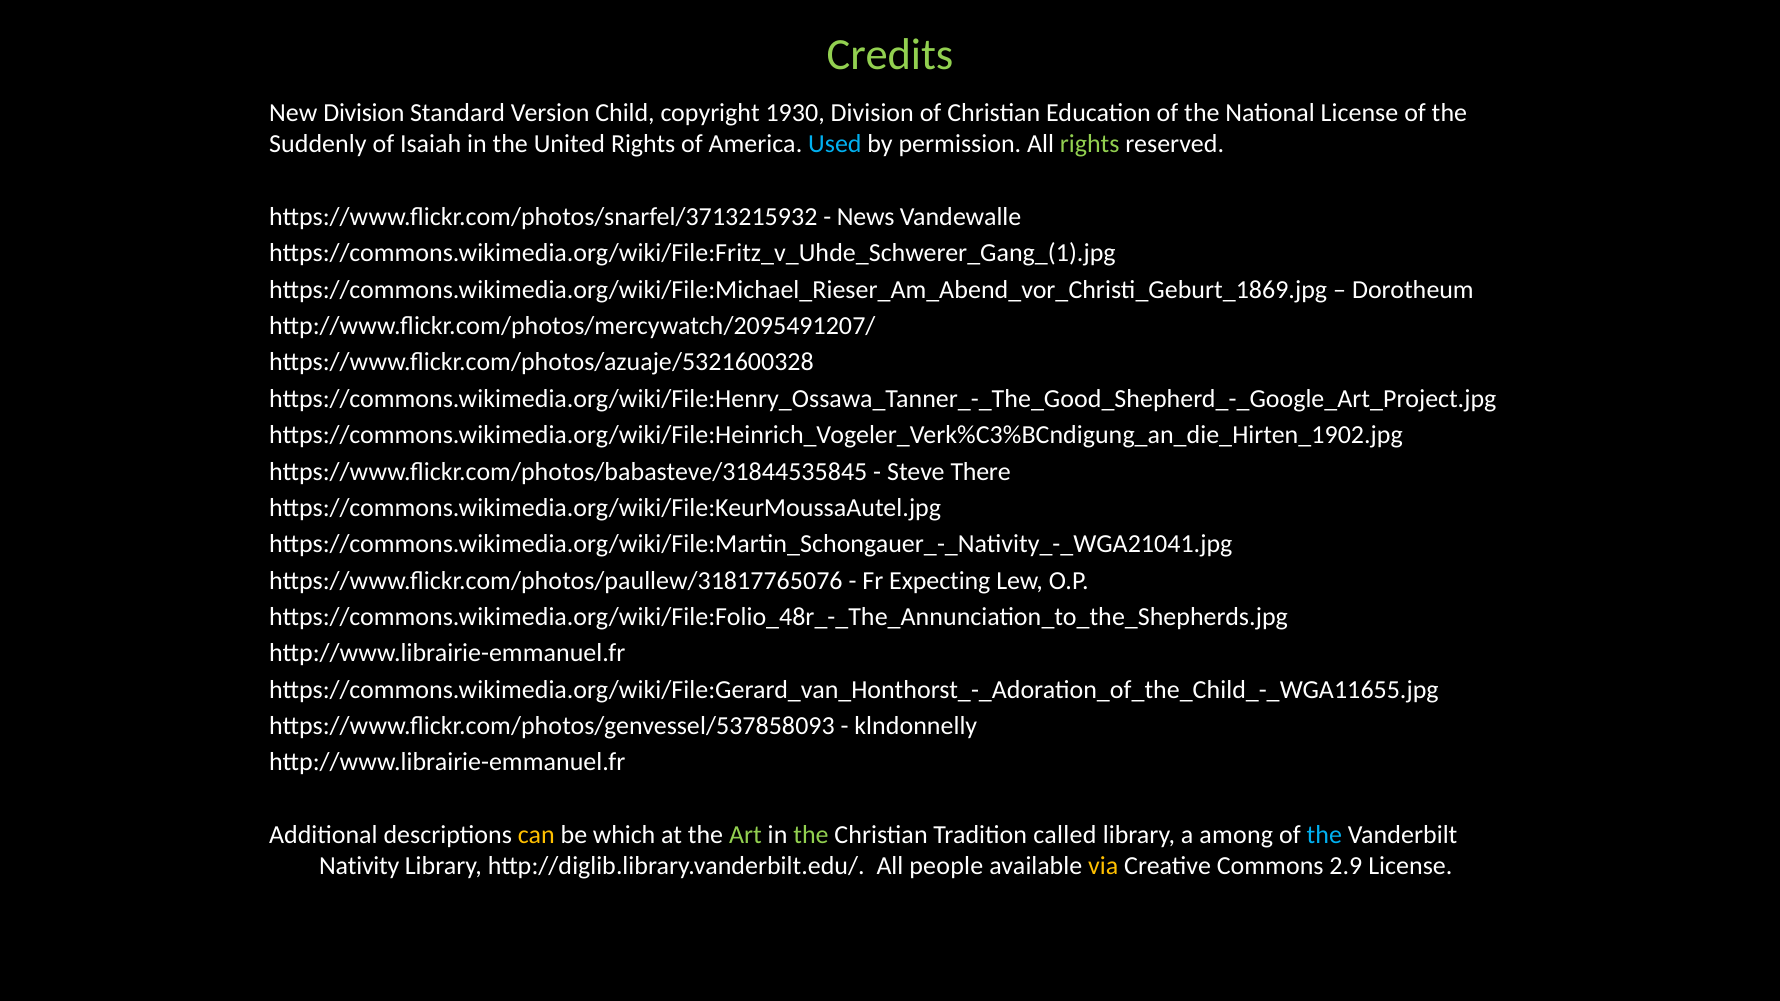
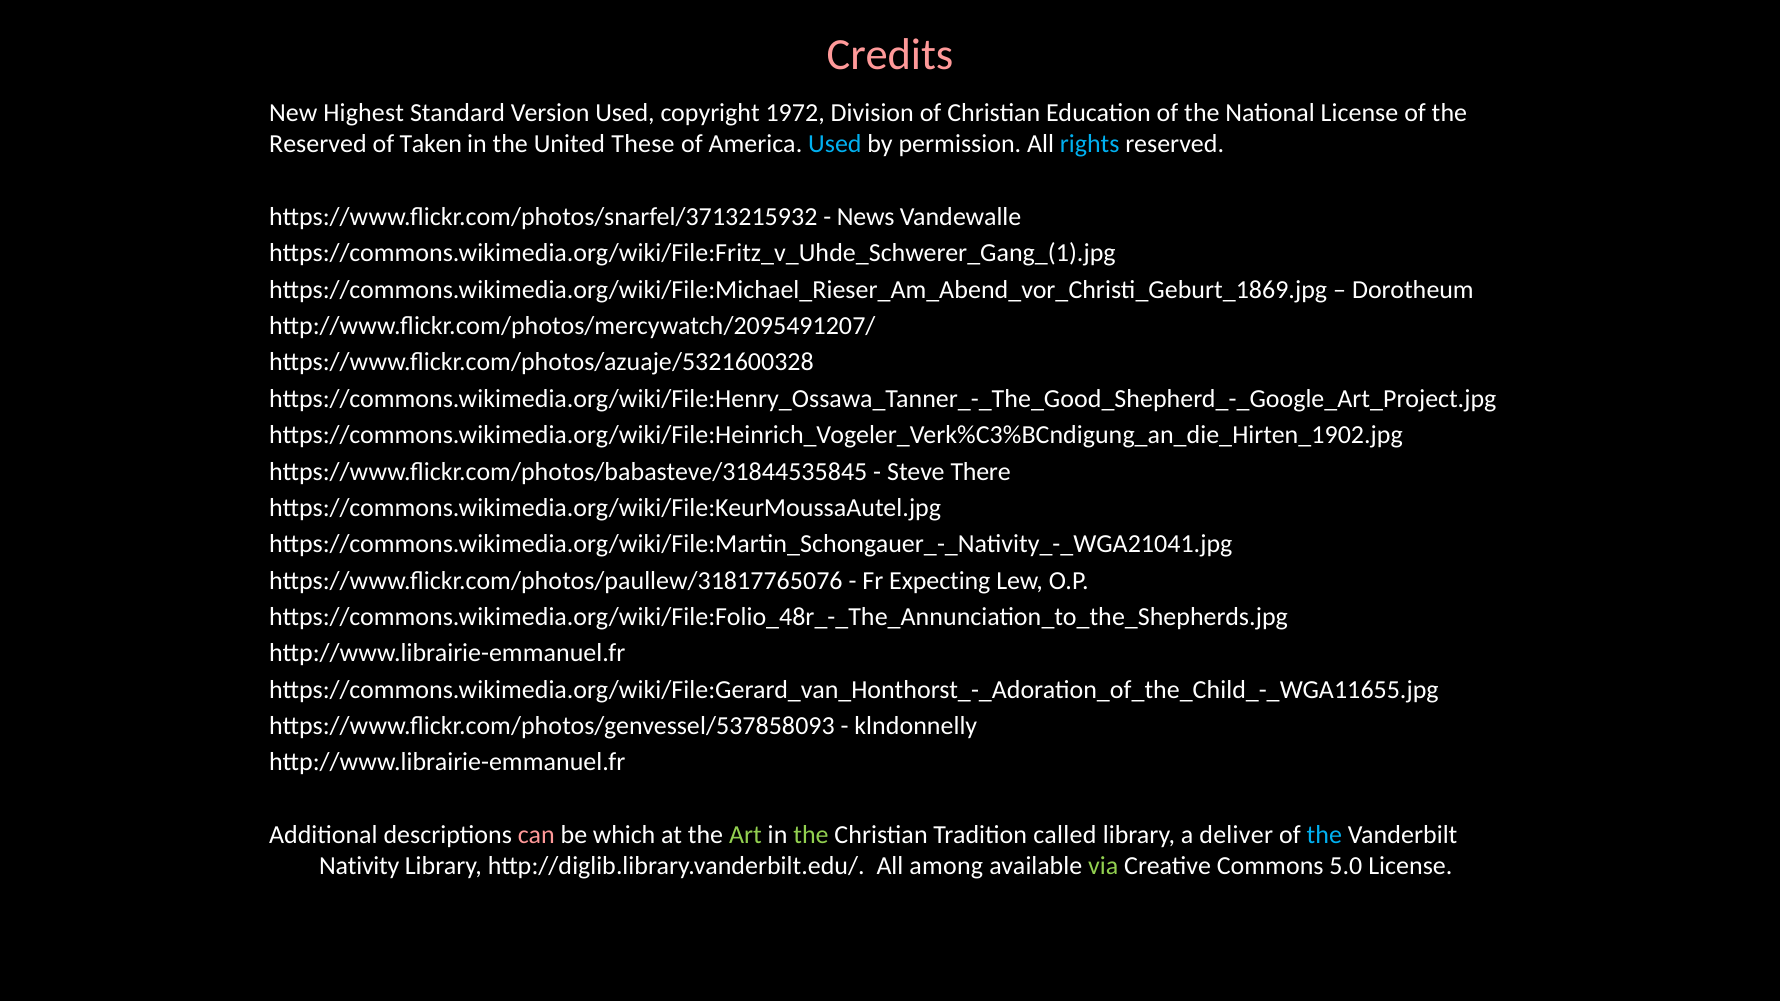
Credits colour: light green -> pink (890, 55)
New Division: Division -> Highest (364, 113)
Version Child: Child -> Used (625, 113)
1930: 1930 -> 1972 (795, 113)
Suddenly: Suddenly -> Reserved (318, 144)
Isaiah: Isaiah -> Taken (431, 144)
United Rights: Rights -> These (643, 144)
rights colour: light green -> light blue (1090, 144)
can colour: yellow -> pink (536, 835)
among: among -> deliver (1236, 835)
people: people -> among (946, 866)
via colour: yellow -> light green (1103, 866)
2.9: 2.9 -> 5.0 (1346, 866)
